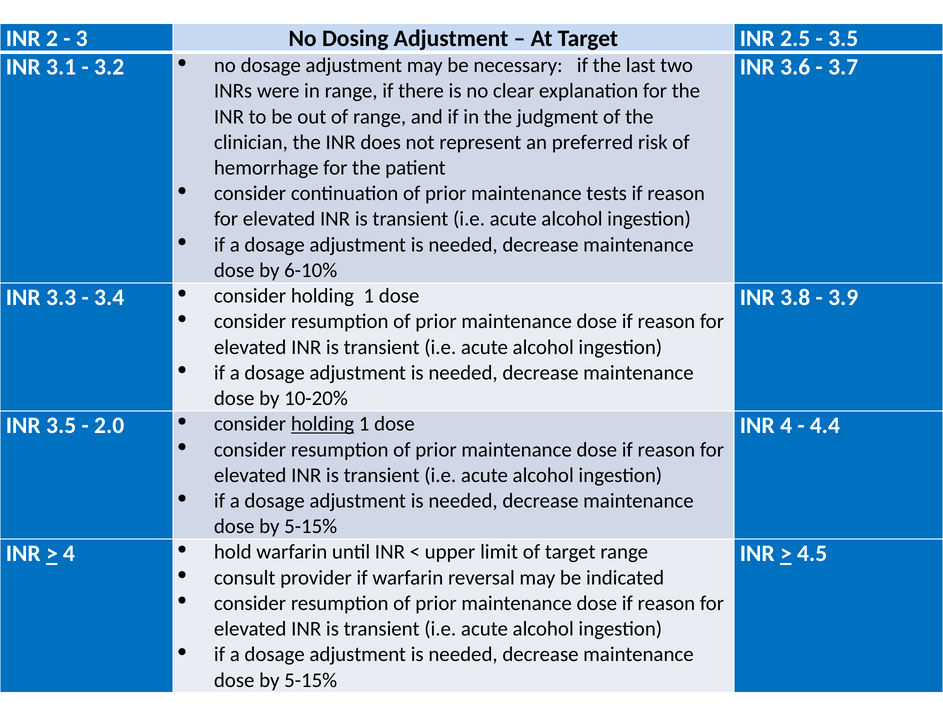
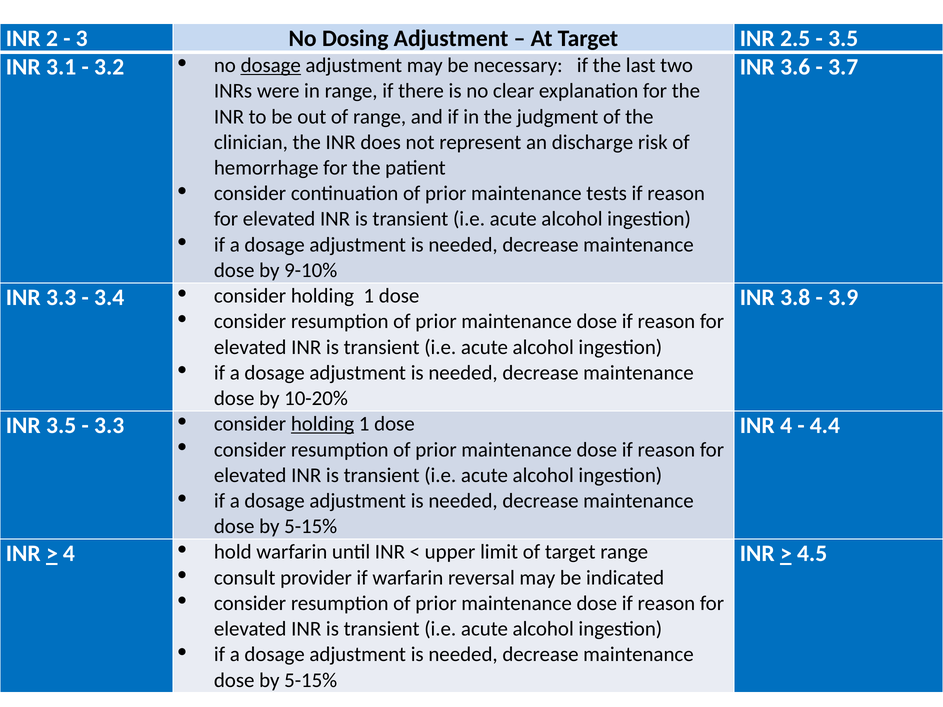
dosage underline: none -> present (271, 65)
preferred: preferred -> discharge (593, 142)
6-10%: 6-10% -> 9-10% (311, 270)
2.0: 2.0 -> 3.3 (109, 426)
